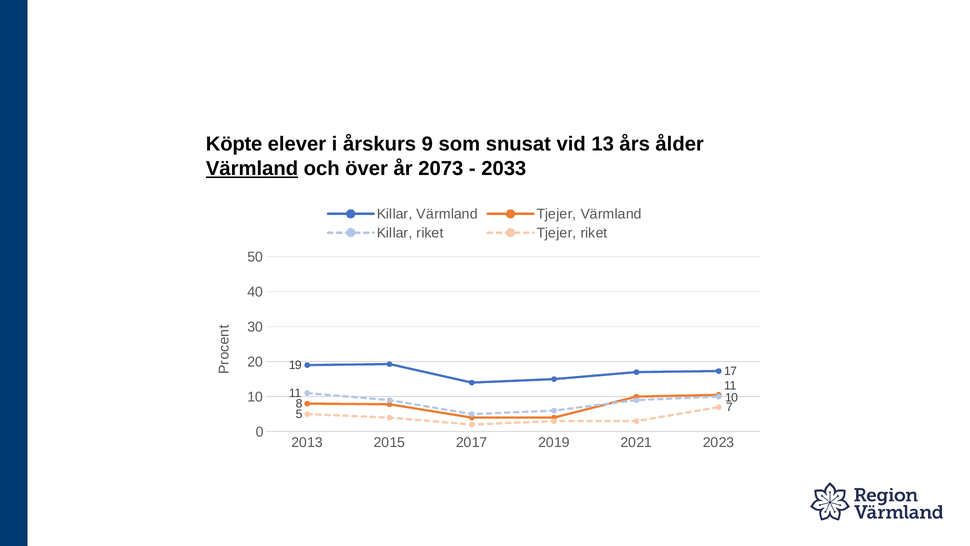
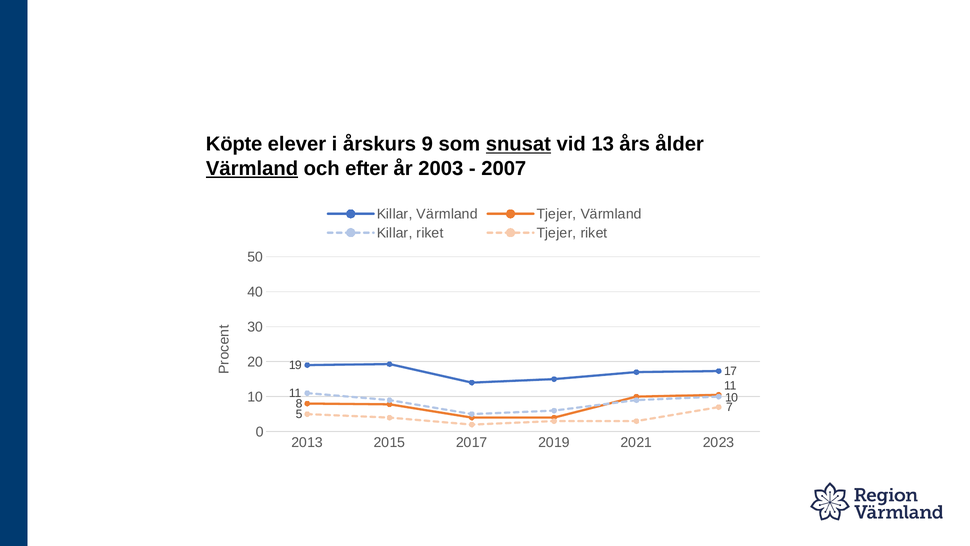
snusat underline: none -> present (518, 144)
över: över -> efter (367, 168)
2073: 2073 -> 2003 (441, 168)
2033: 2033 -> 2007 (504, 168)
